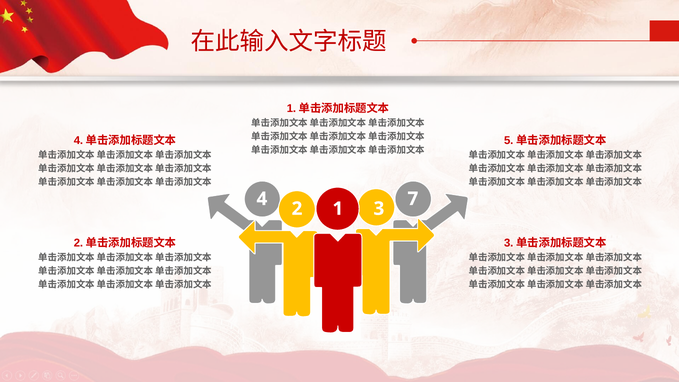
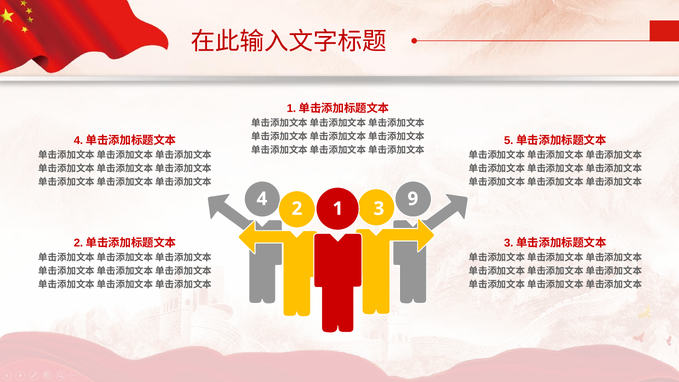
7: 7 -> 9 (413, 199)
